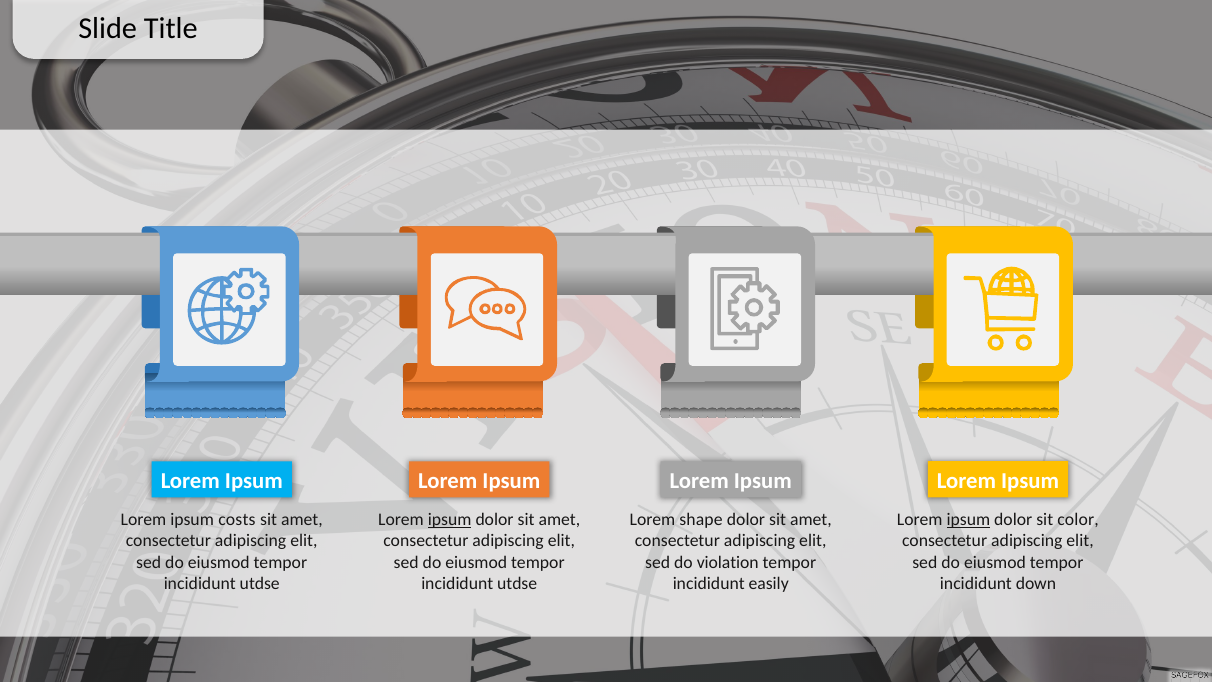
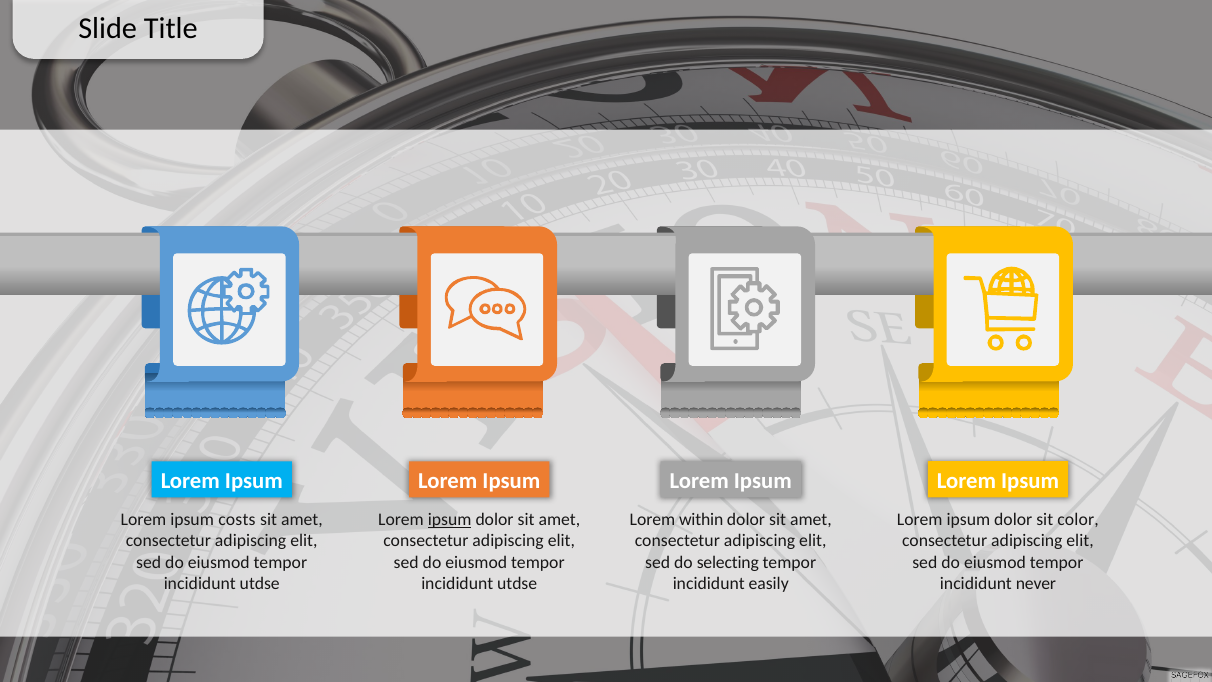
shape: shape -> within (701, 520)
ipsum underline: present -> none (968, 520)
violation: violation -> selecting (728, 562)
down: down -> never (1036, 583)
